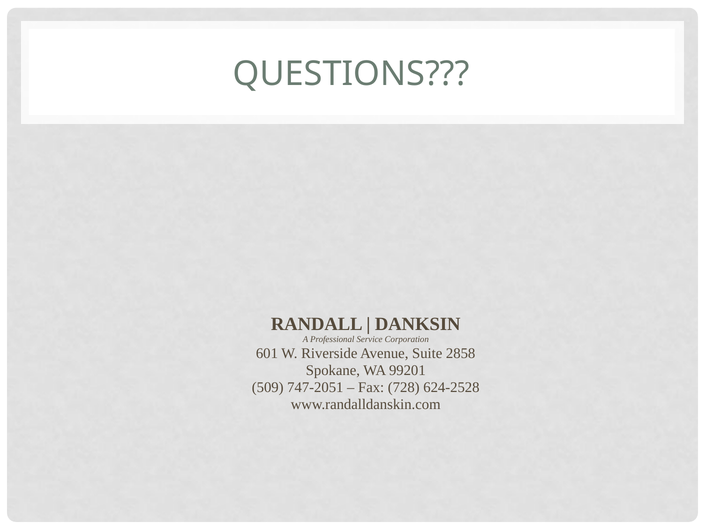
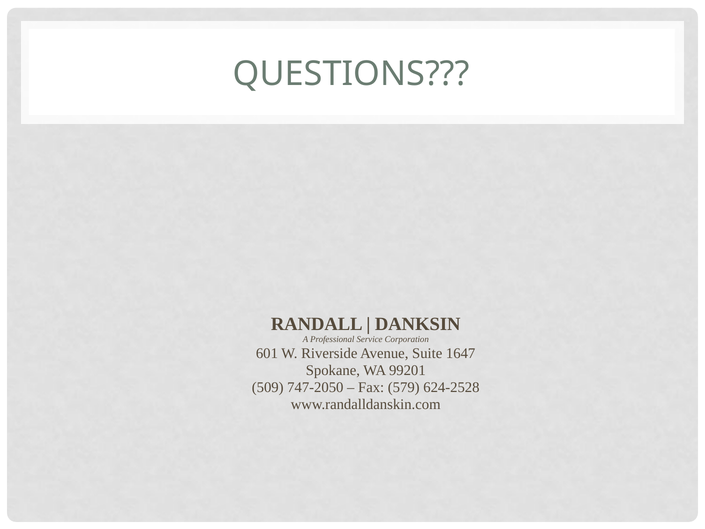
2858: 2858 -> 1647 (461, 353)
747-2051: 747-2051 -> 747-2050 (315, 387)
728: 728 -> 579 (404, 387)
